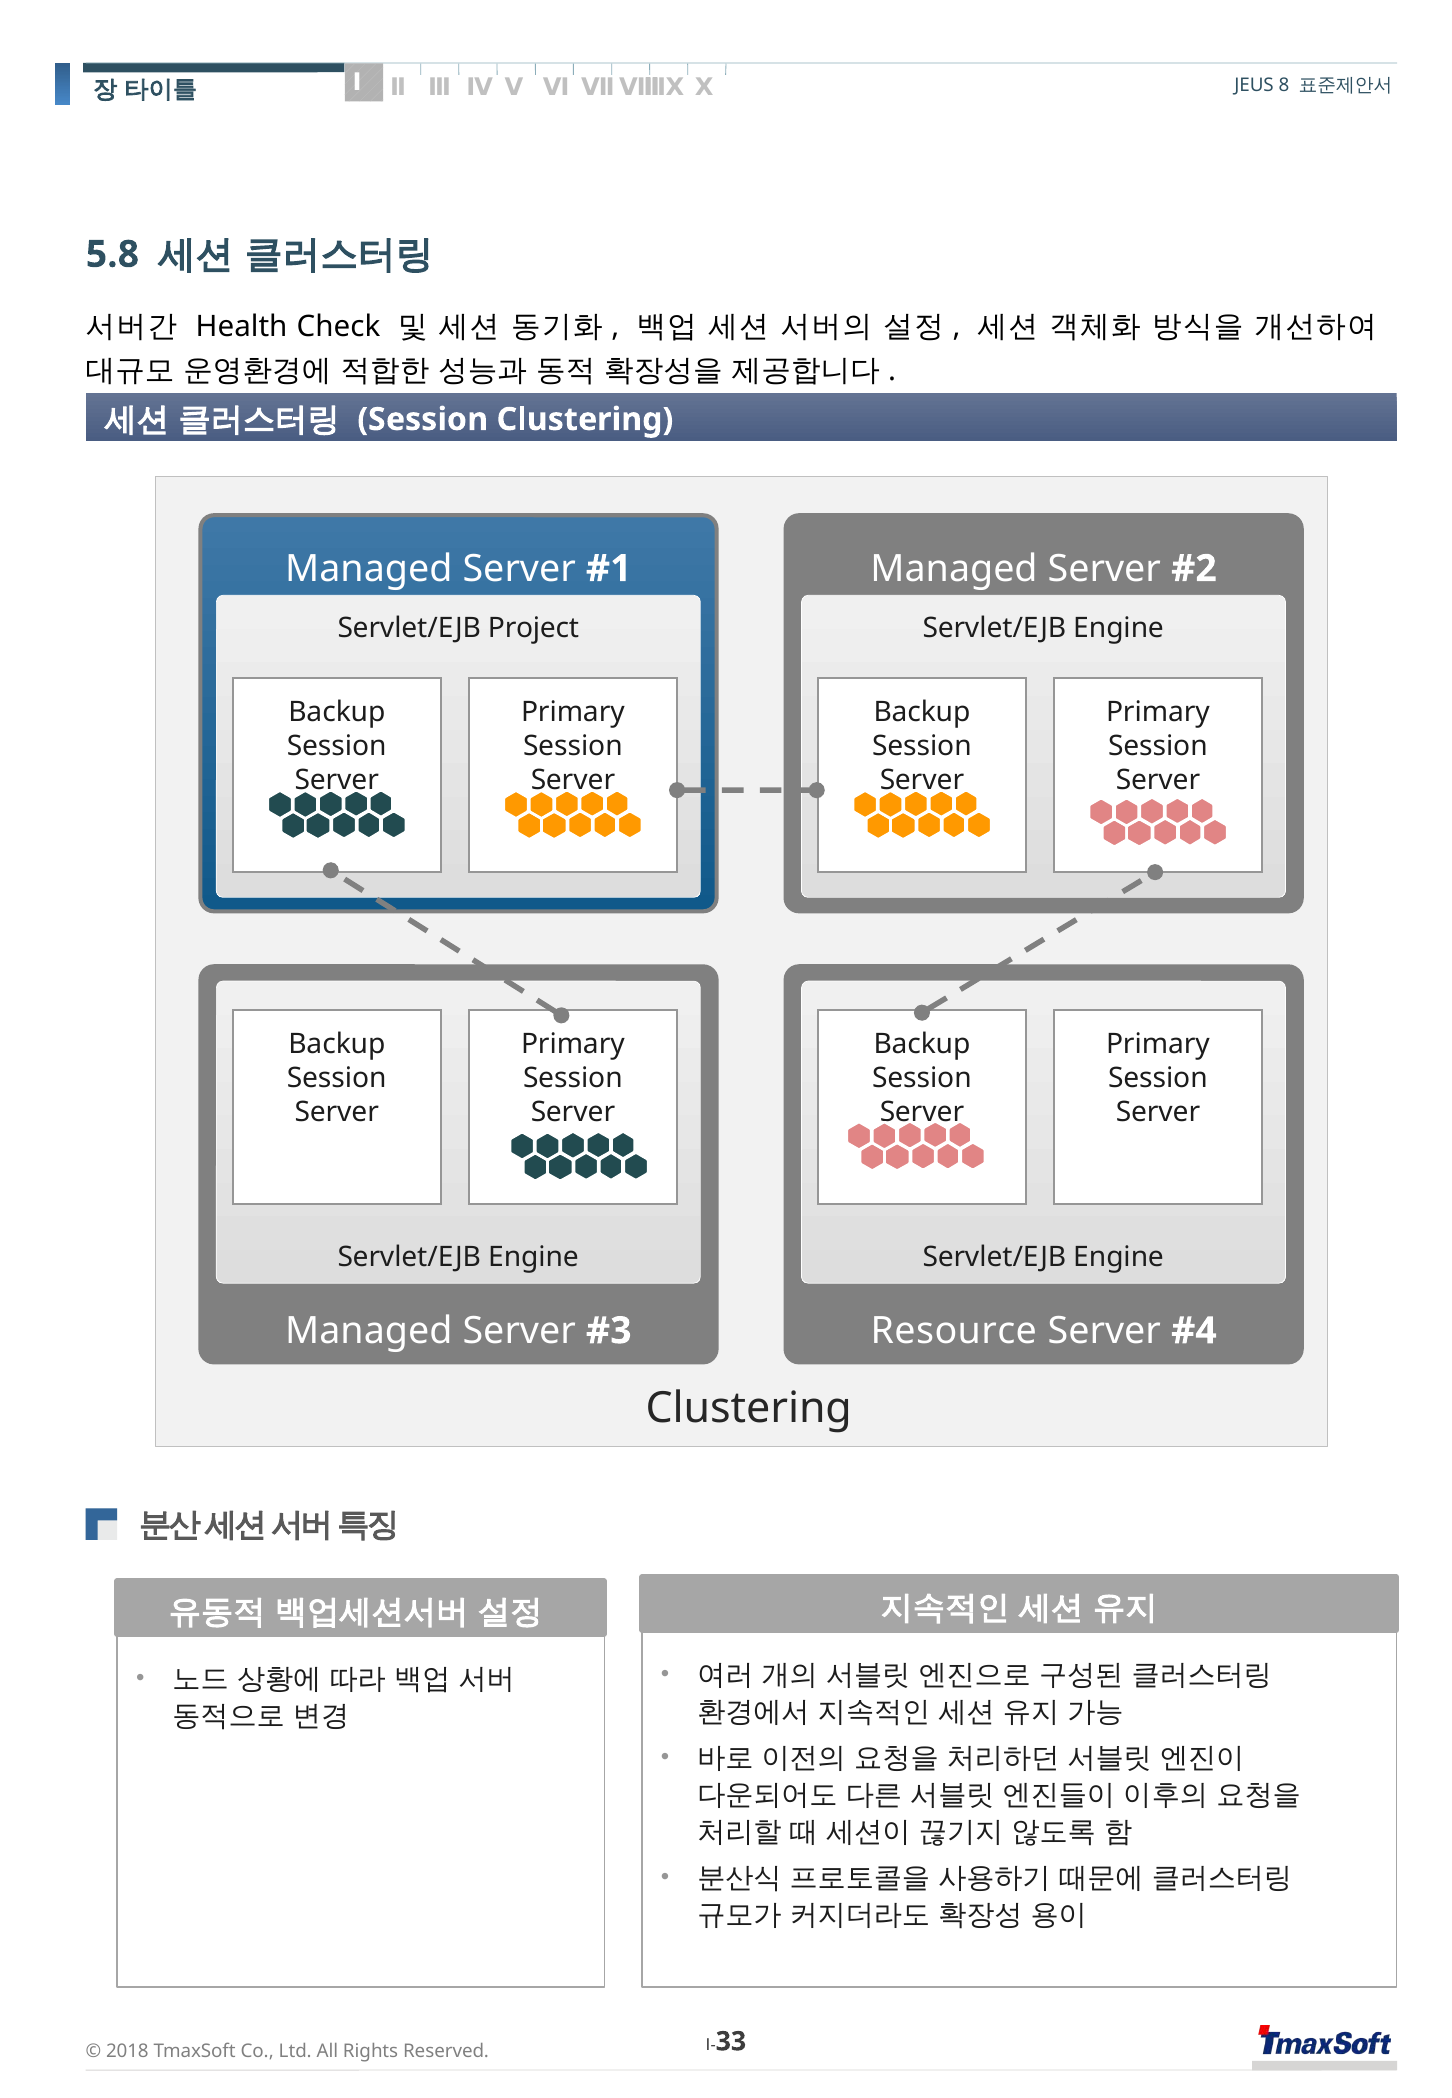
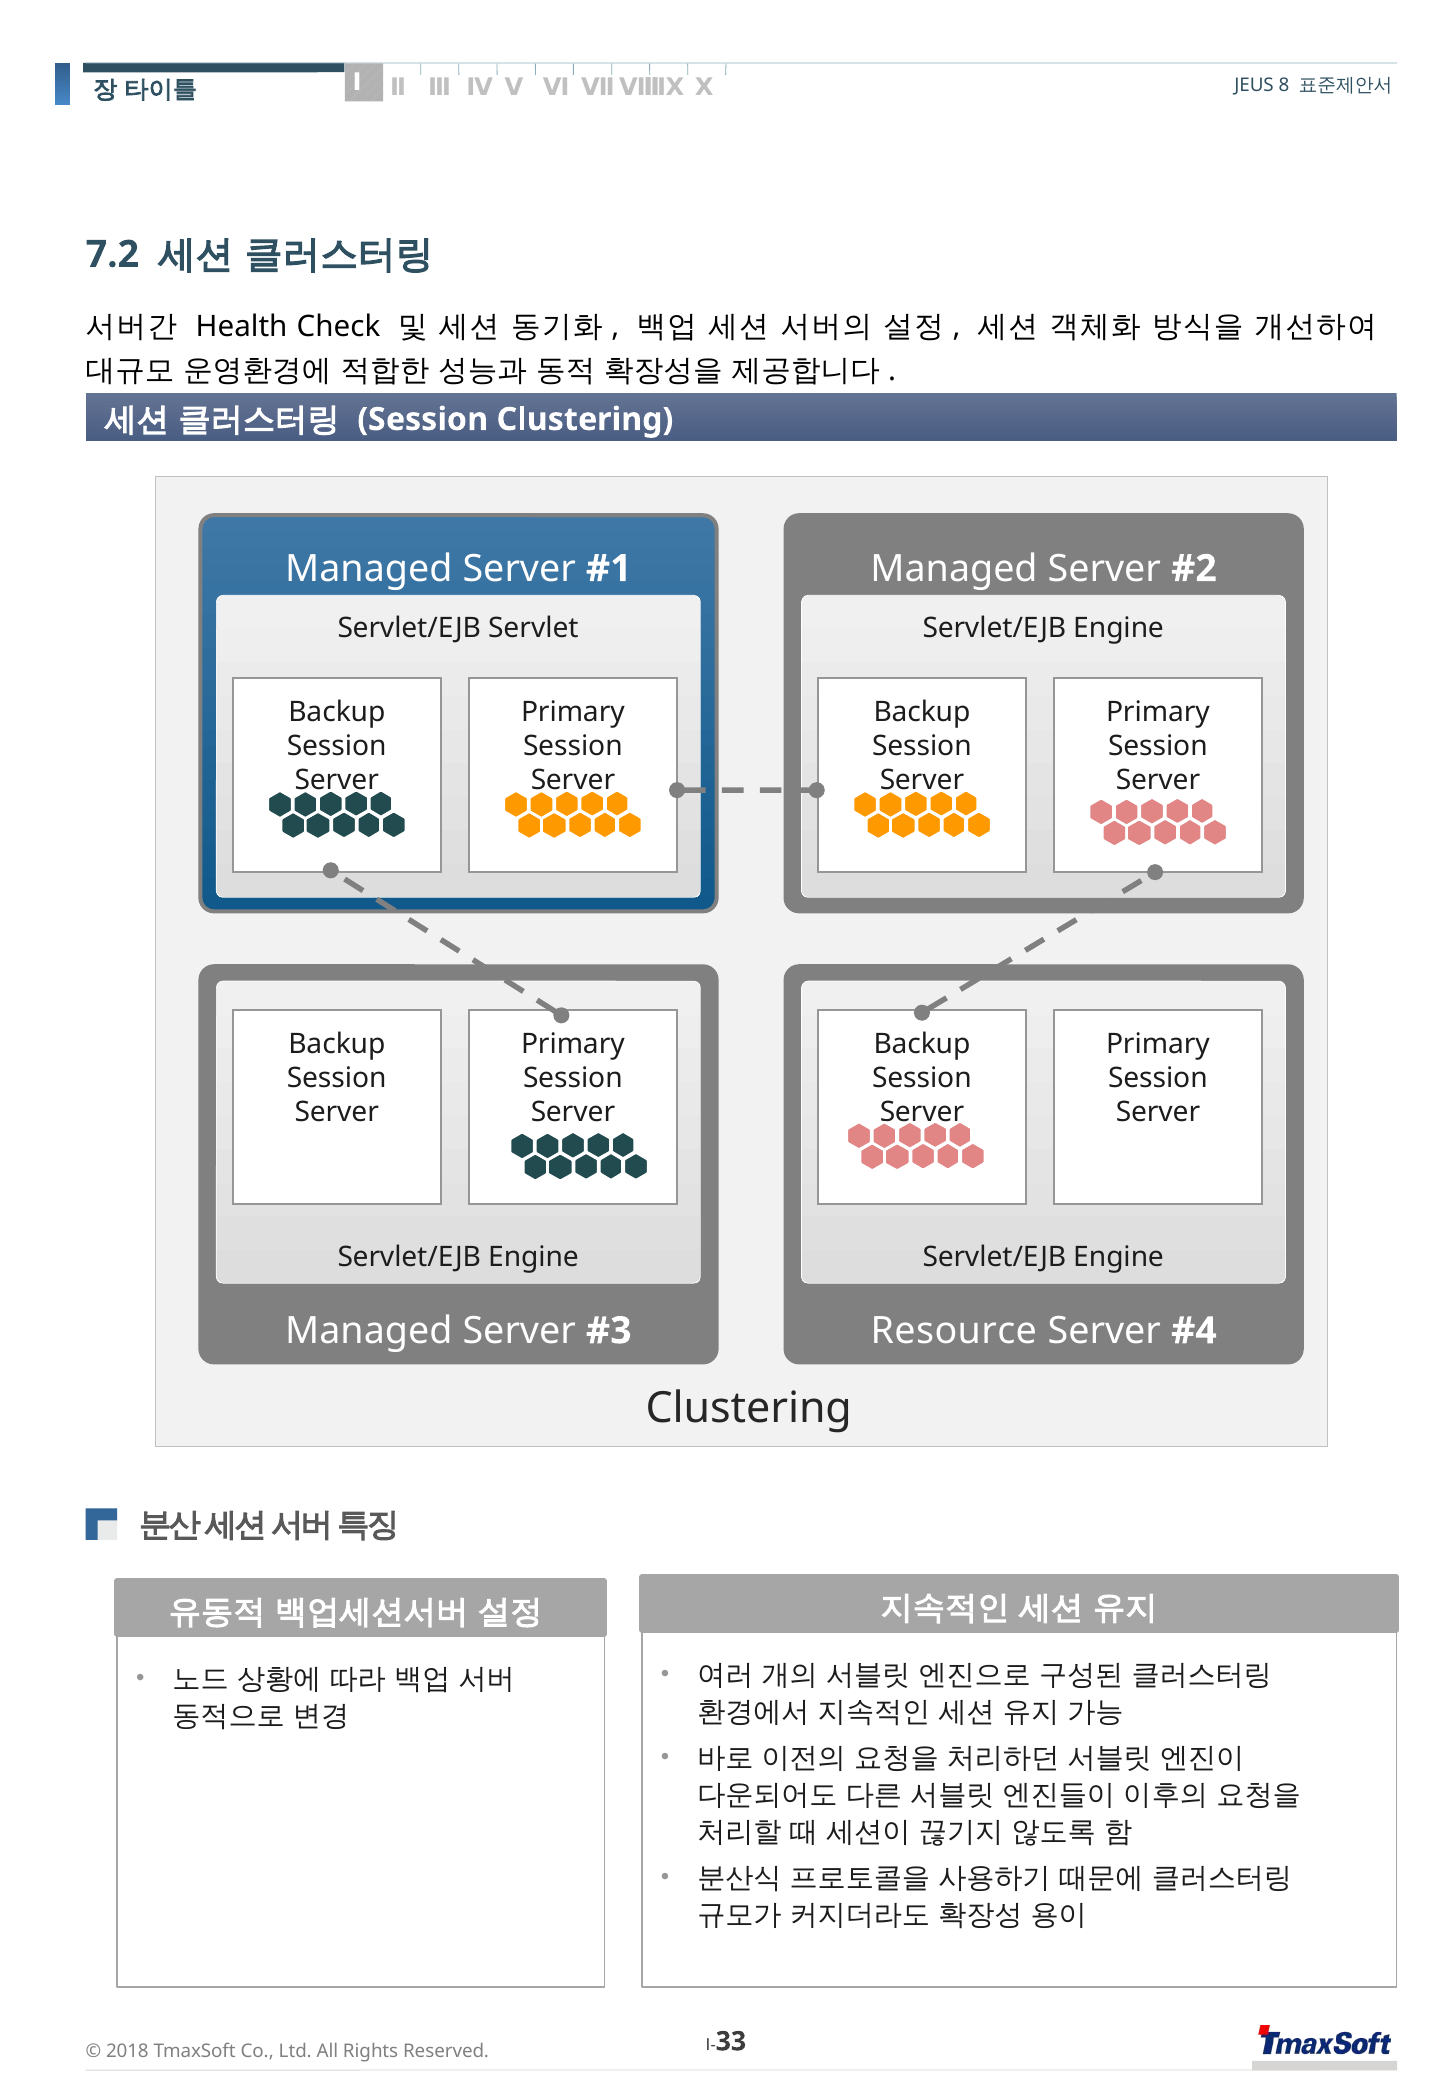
5.8: 5.8 -> 7.2 (112, 254)
Project: Project -> Servlet (533, 628)
